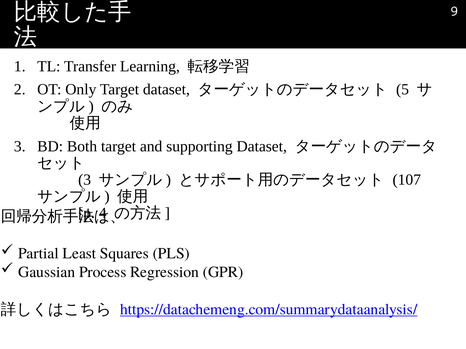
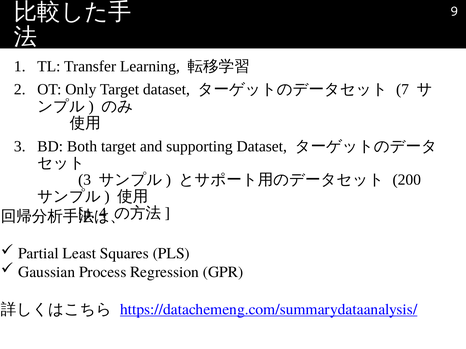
5: 5 -> 7 (402, 90)
107: 107 -> 200 (407, 180)
